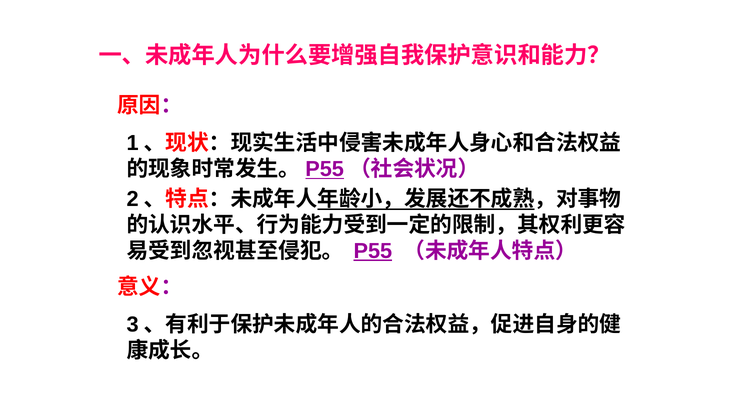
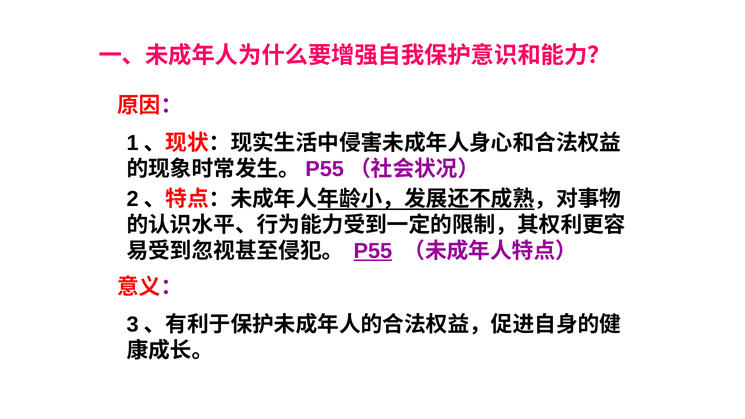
P55 underline: present -> none (325, 169)
